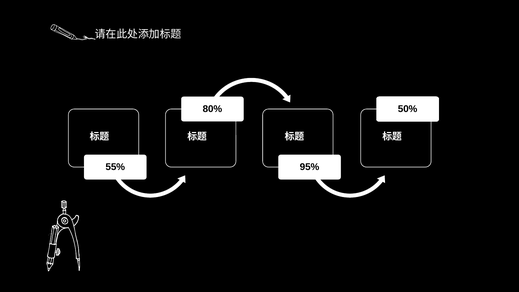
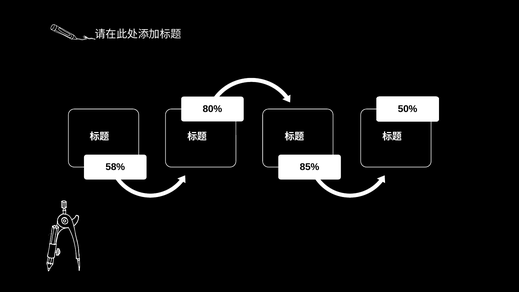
55%: 55% -> 58% (115, 167)
95%: 95% -> 85% (310, 167)
